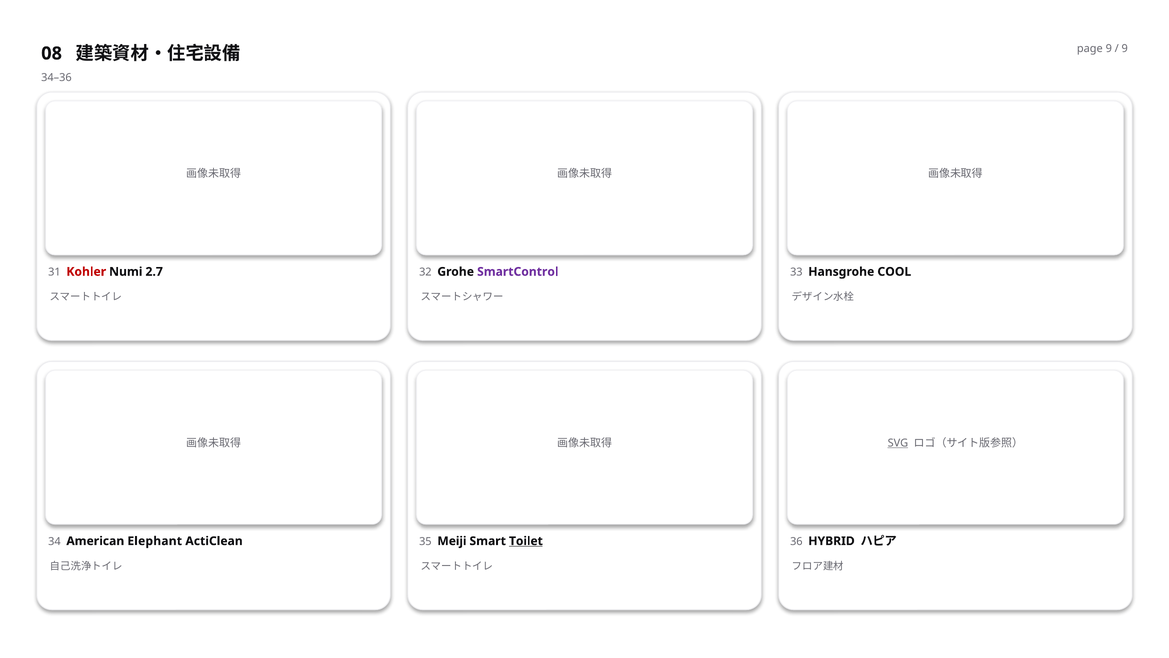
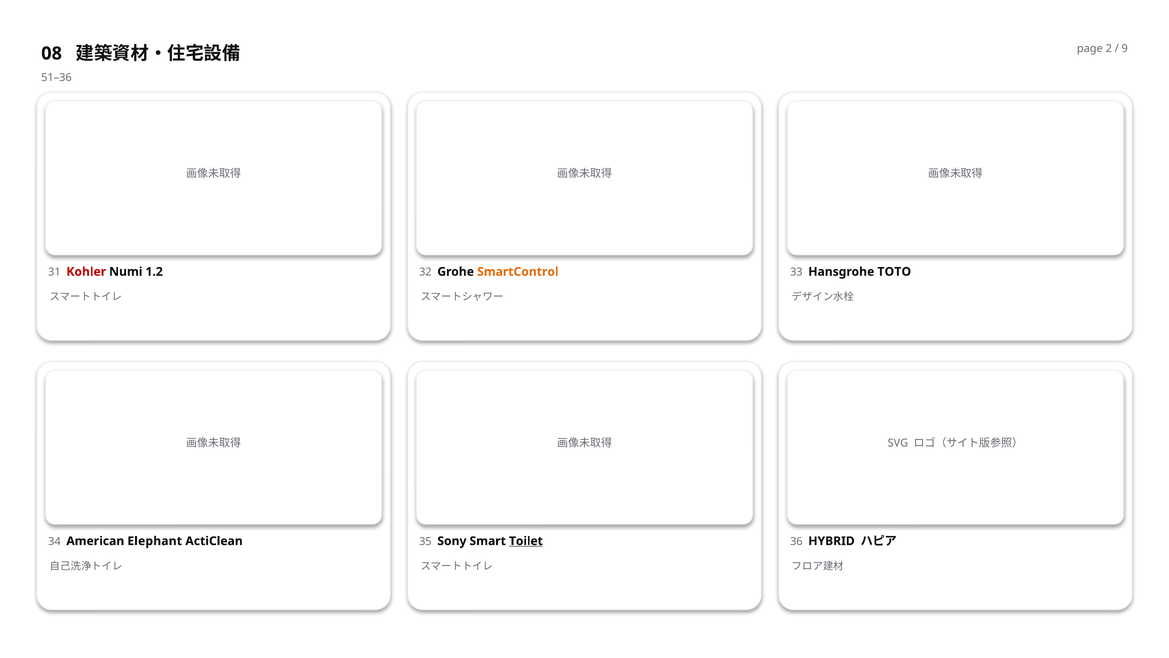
page 9: 9 -> 2 (1109, 49)
34–36: 34–36 -> 51–36 (56, 77)
2.7: 2.7 -> 1.2 (154, 272)
SmartControl colour: purple -> orange (518, 272)
COOL: COOL -> TOTO (894, 272)
SVG underline: present -> none (898, 443)
Meiji: Meiji -> Sony (452, 541)
